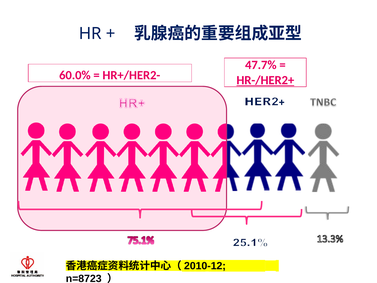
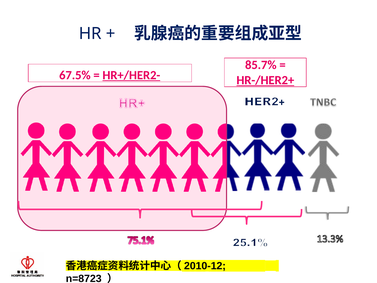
47.7%: 47.7% -> 85.7% (261, 65)
60.0%: 60.0% -> 67.5% (75, 75)
HR+/HER2- underline: none -> present (131, 75)
